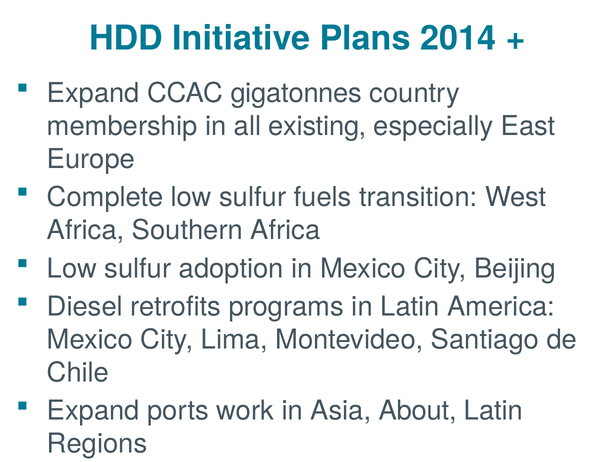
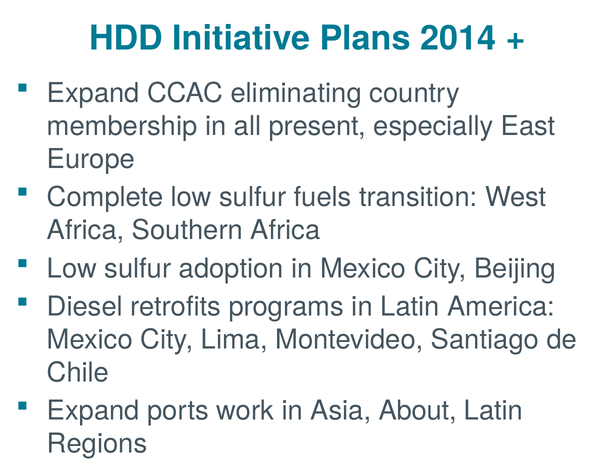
gigatonnes: gigatonnes -> eliminating (296, 93)
existing: existing -> present (317, 126)
